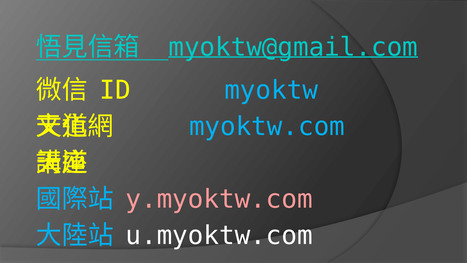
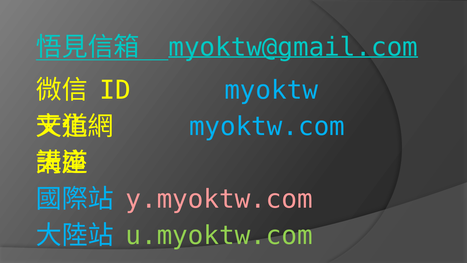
u.myoktw.com colour: white -> light green (219, 235)
